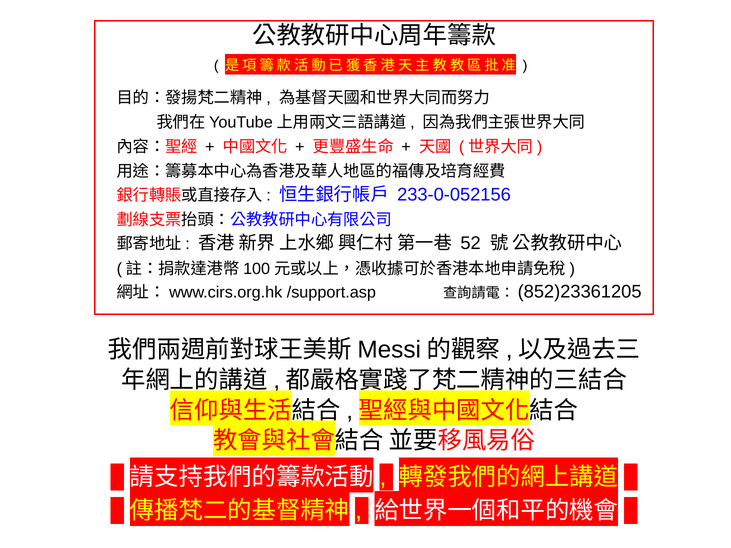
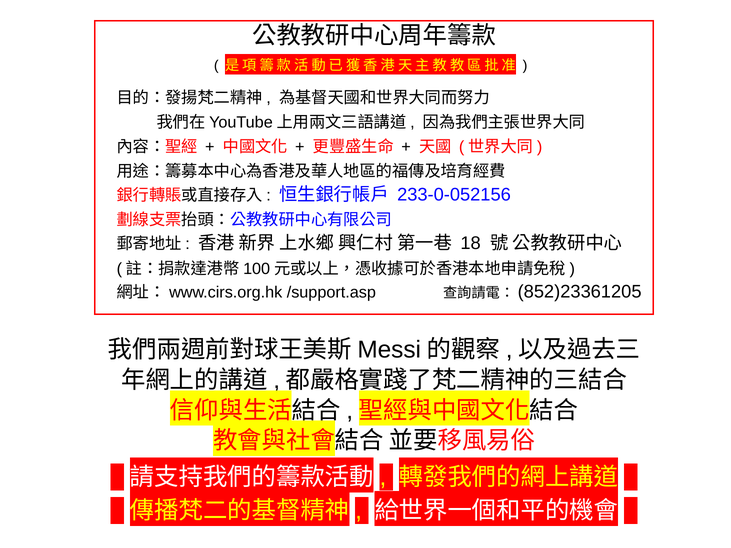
52: 52 -> 18 (471, 243)
